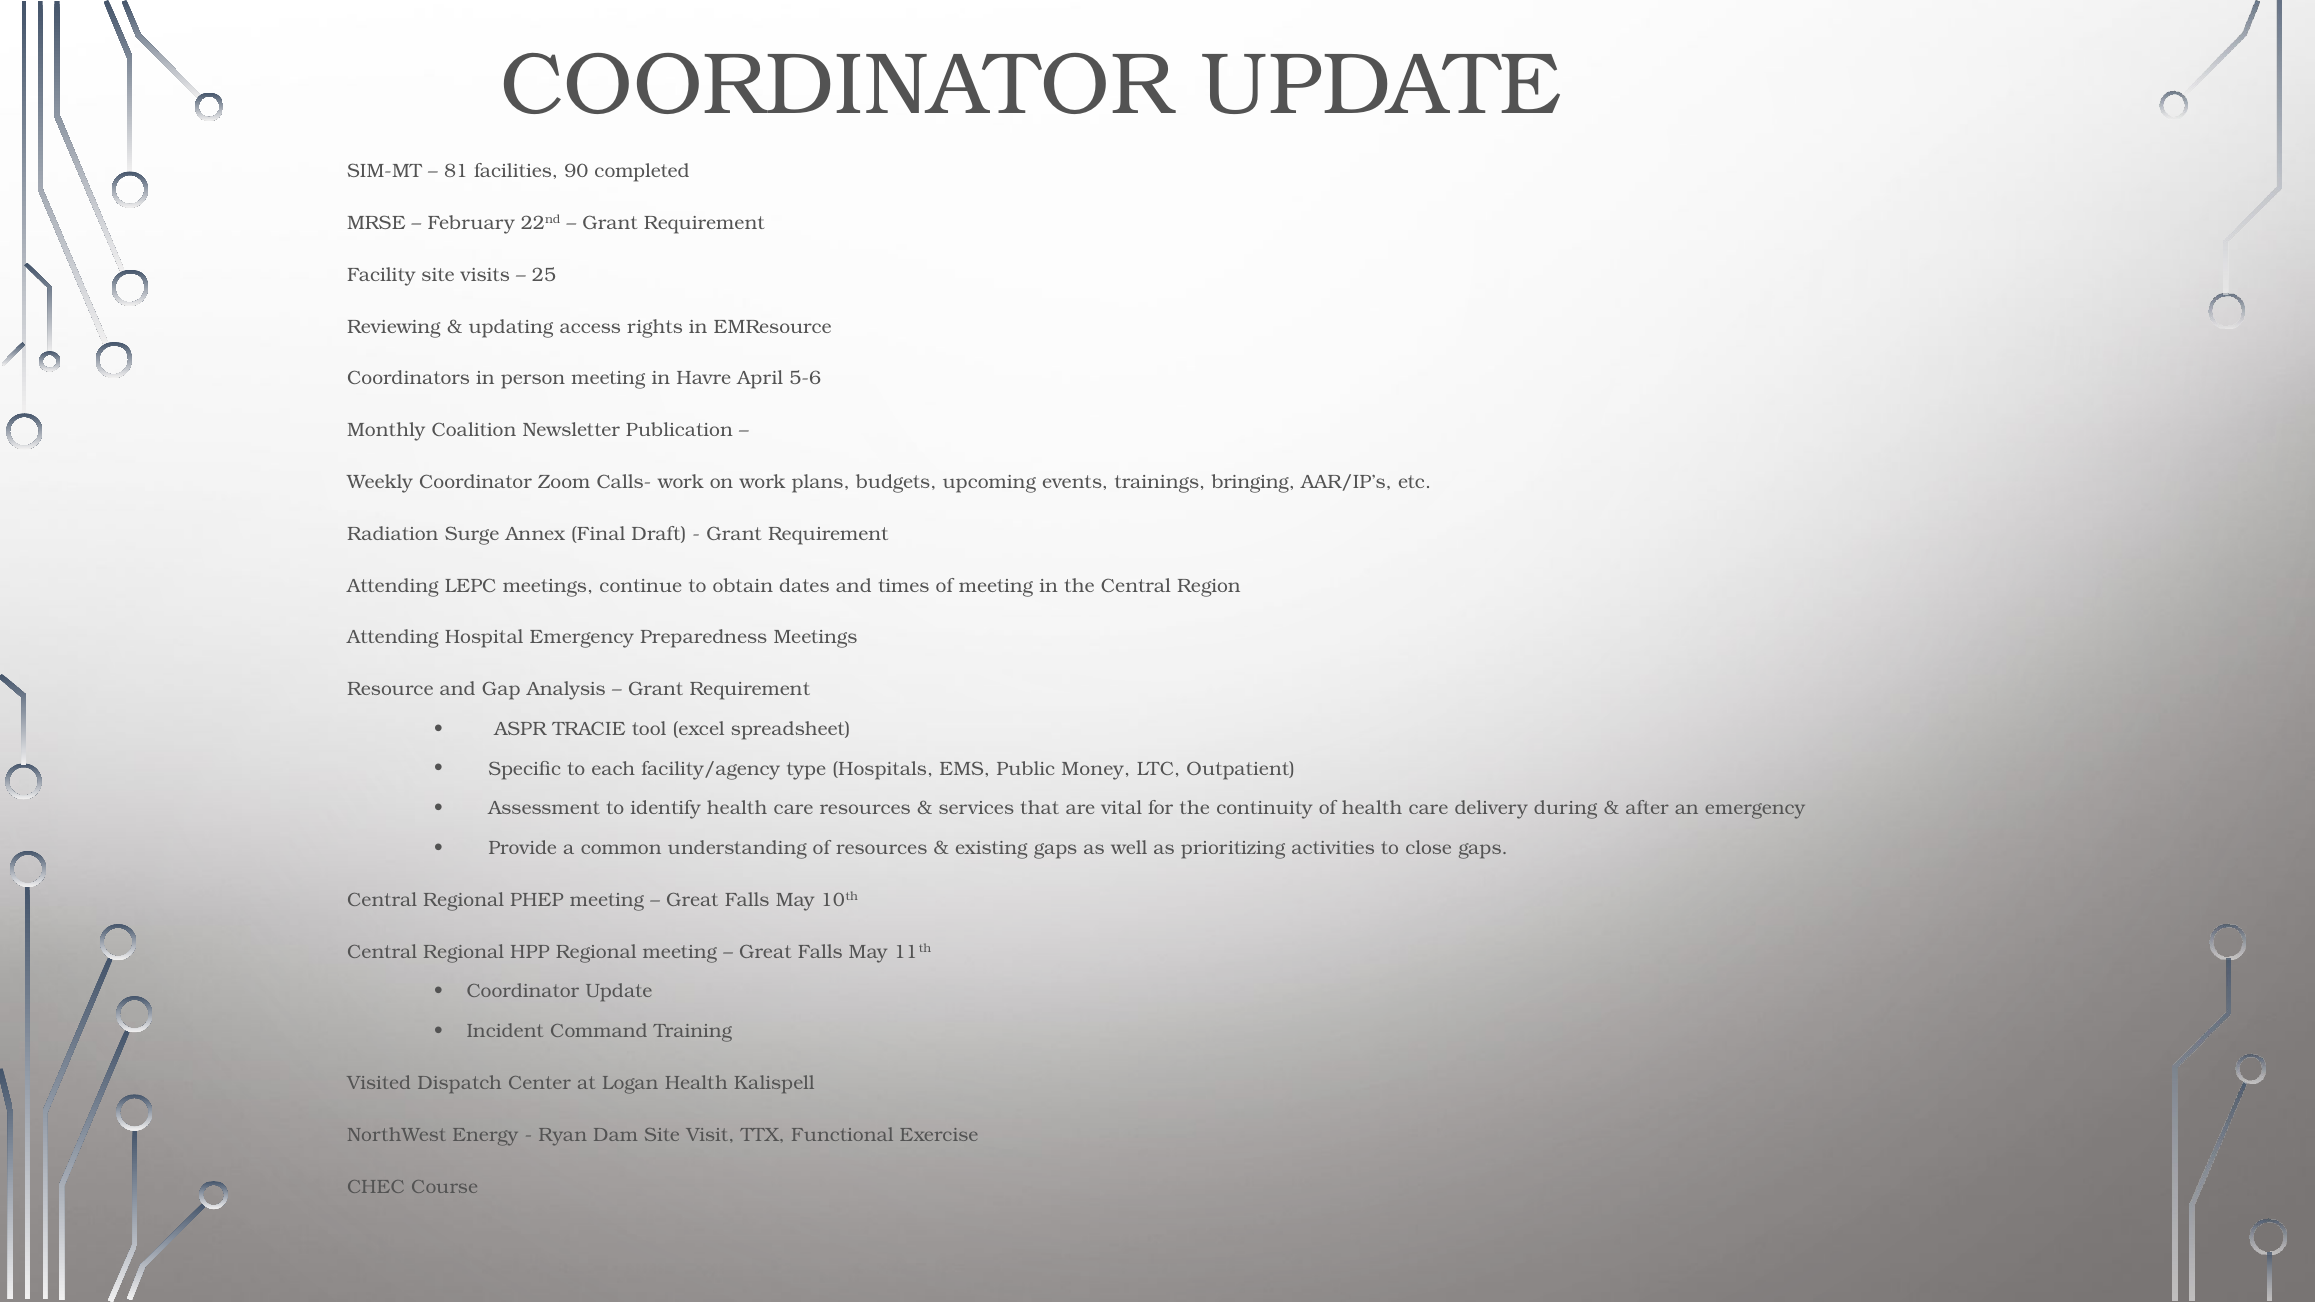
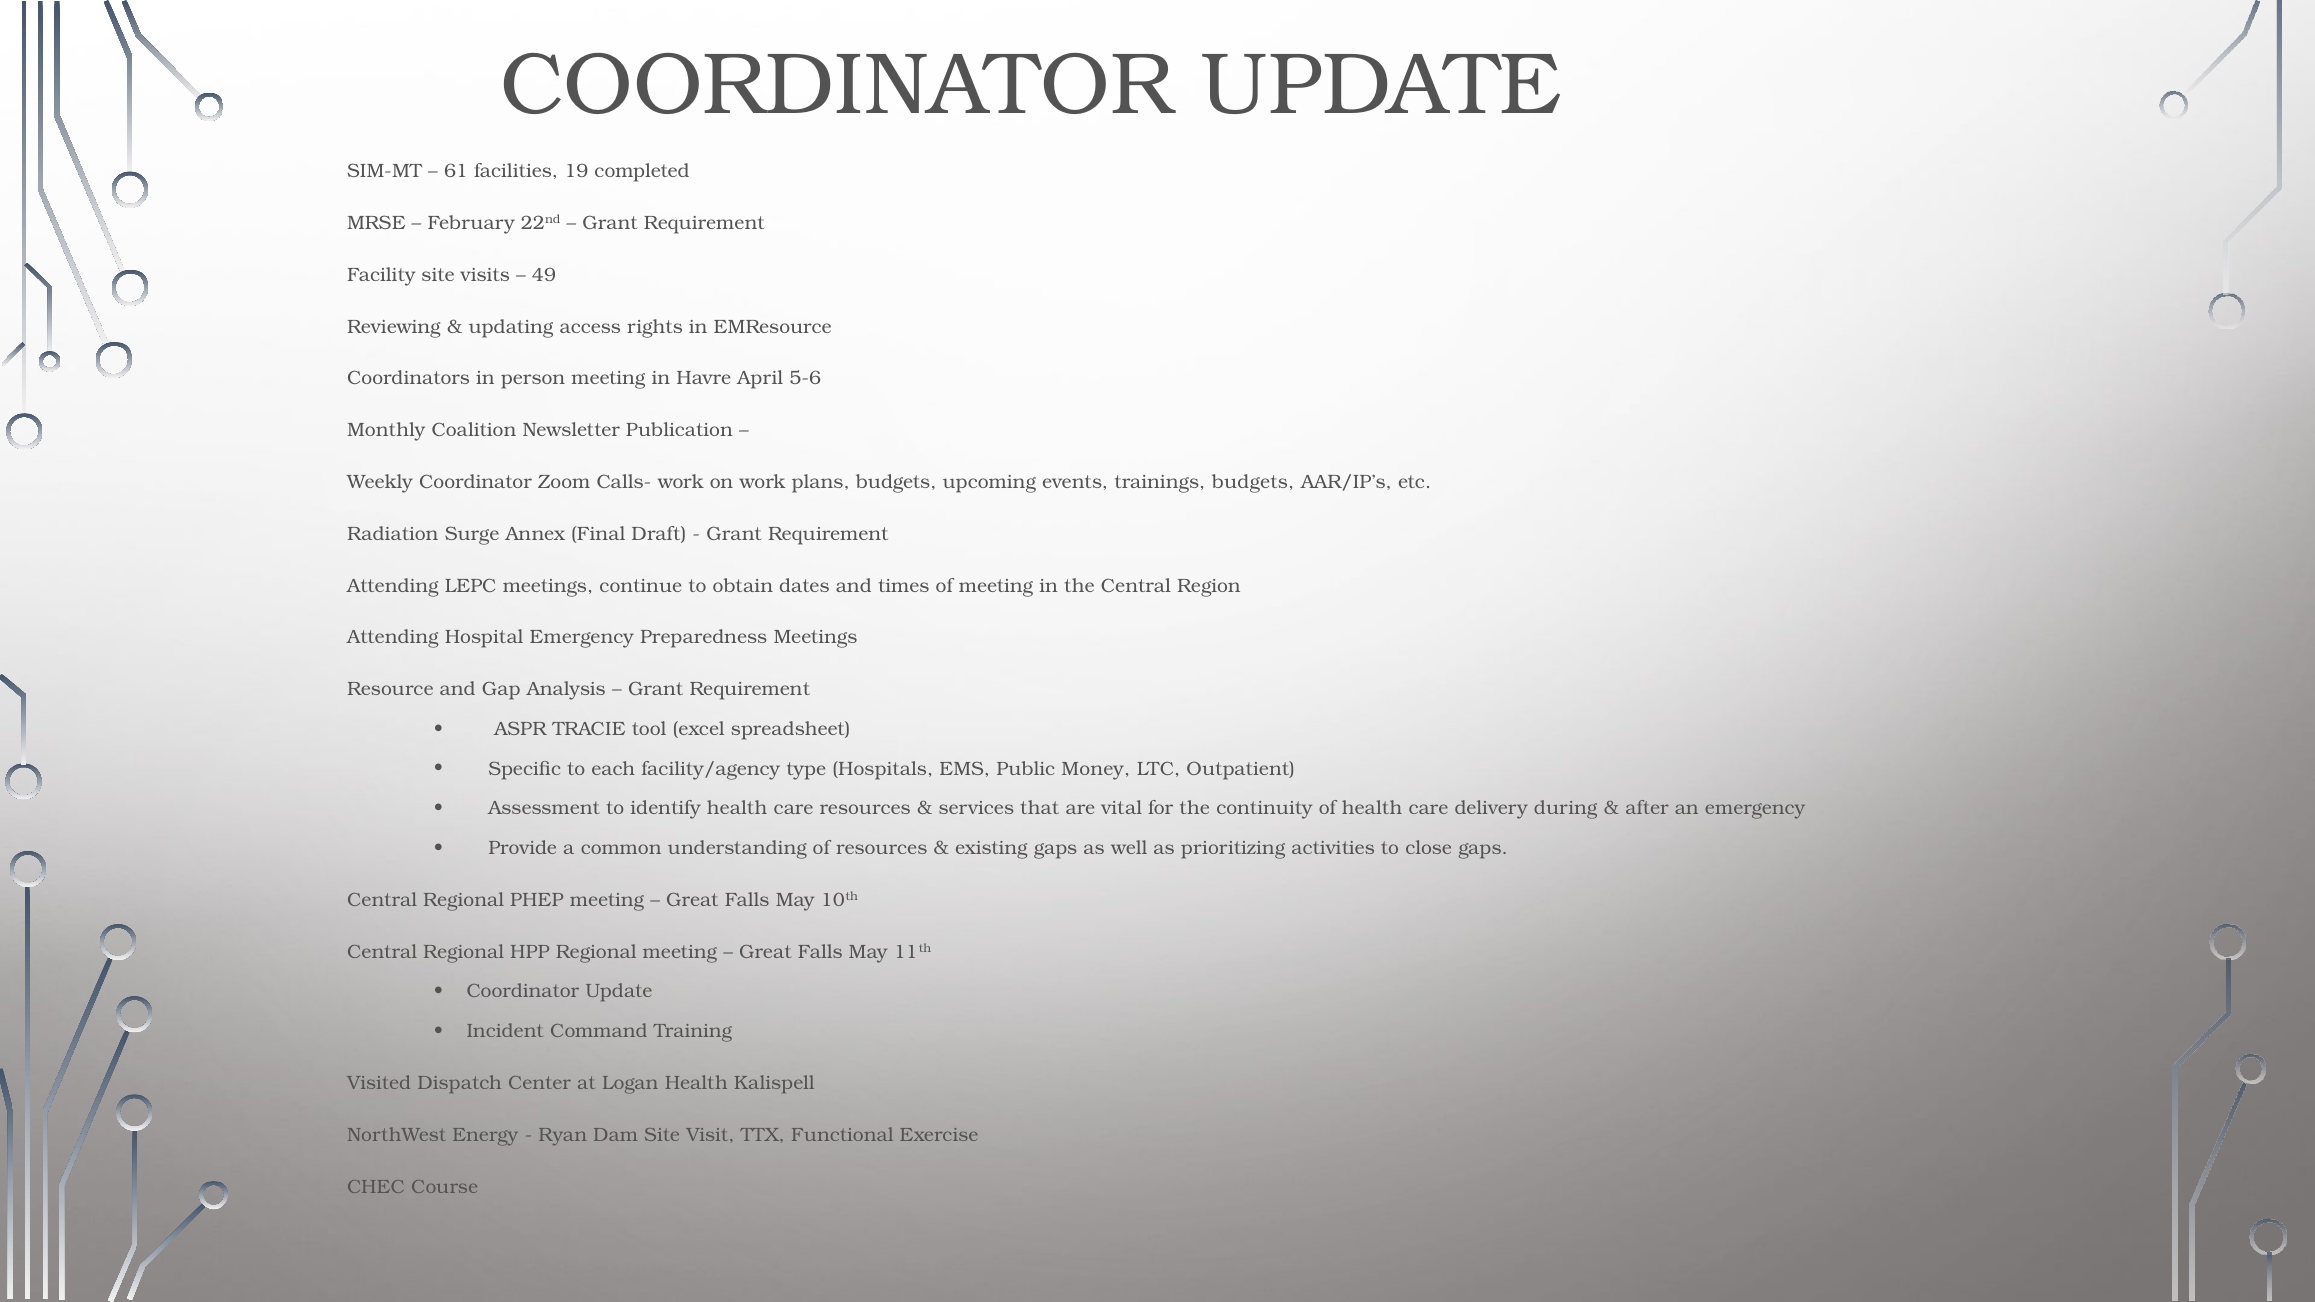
81: 81 -> 61 (456, 171)
90: 90 -> 19 (576, 171)
25: 25 -> 49 (544, 275)
trainings bringing: bringing -> budgets (1253, 482)
